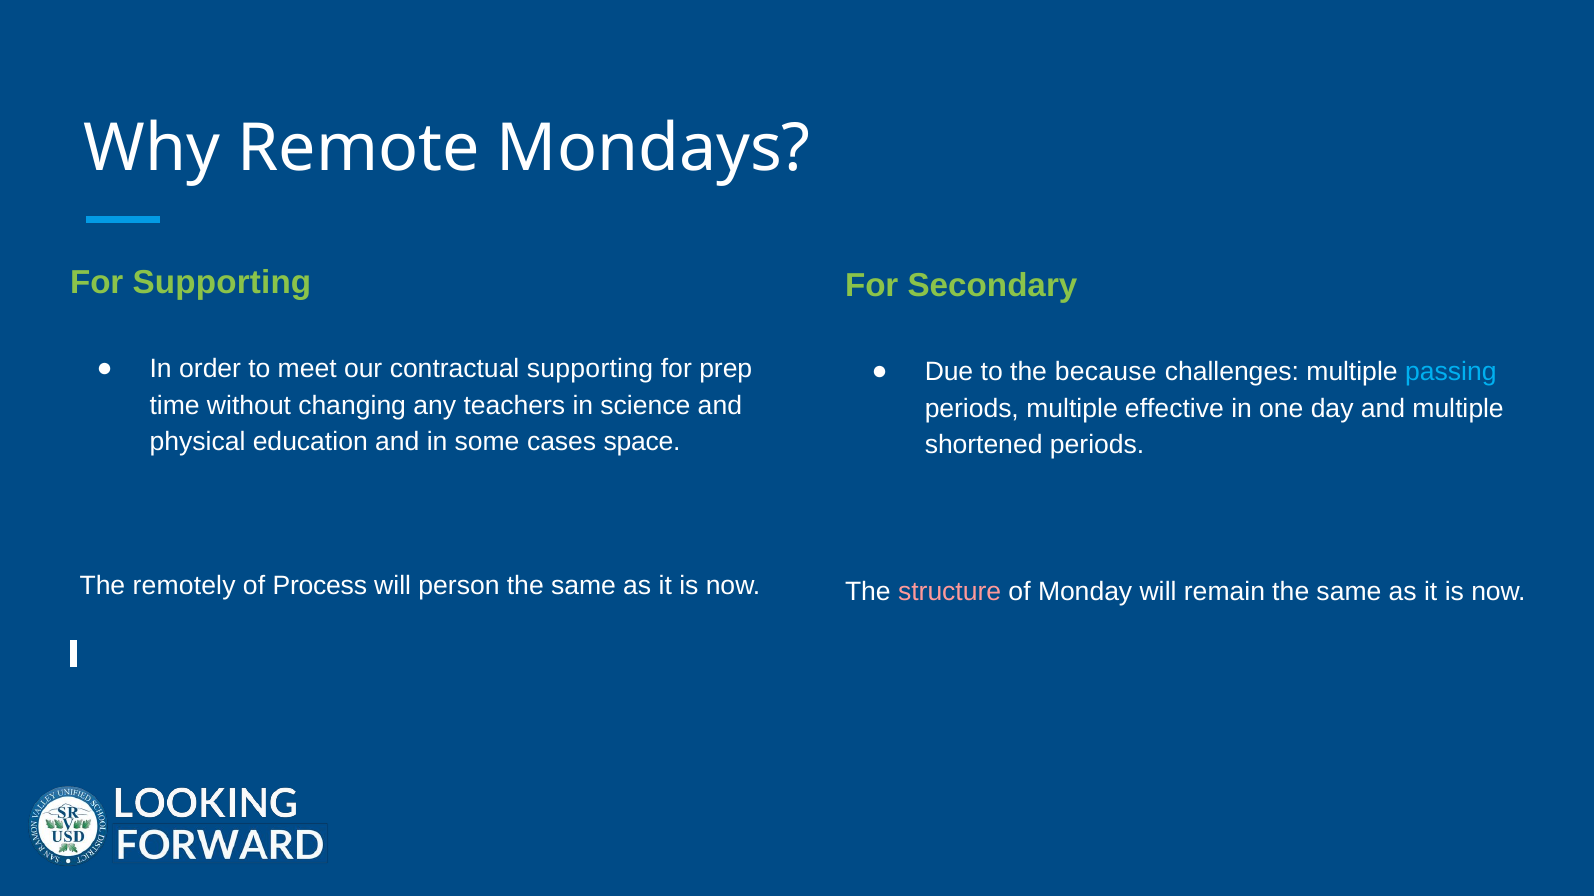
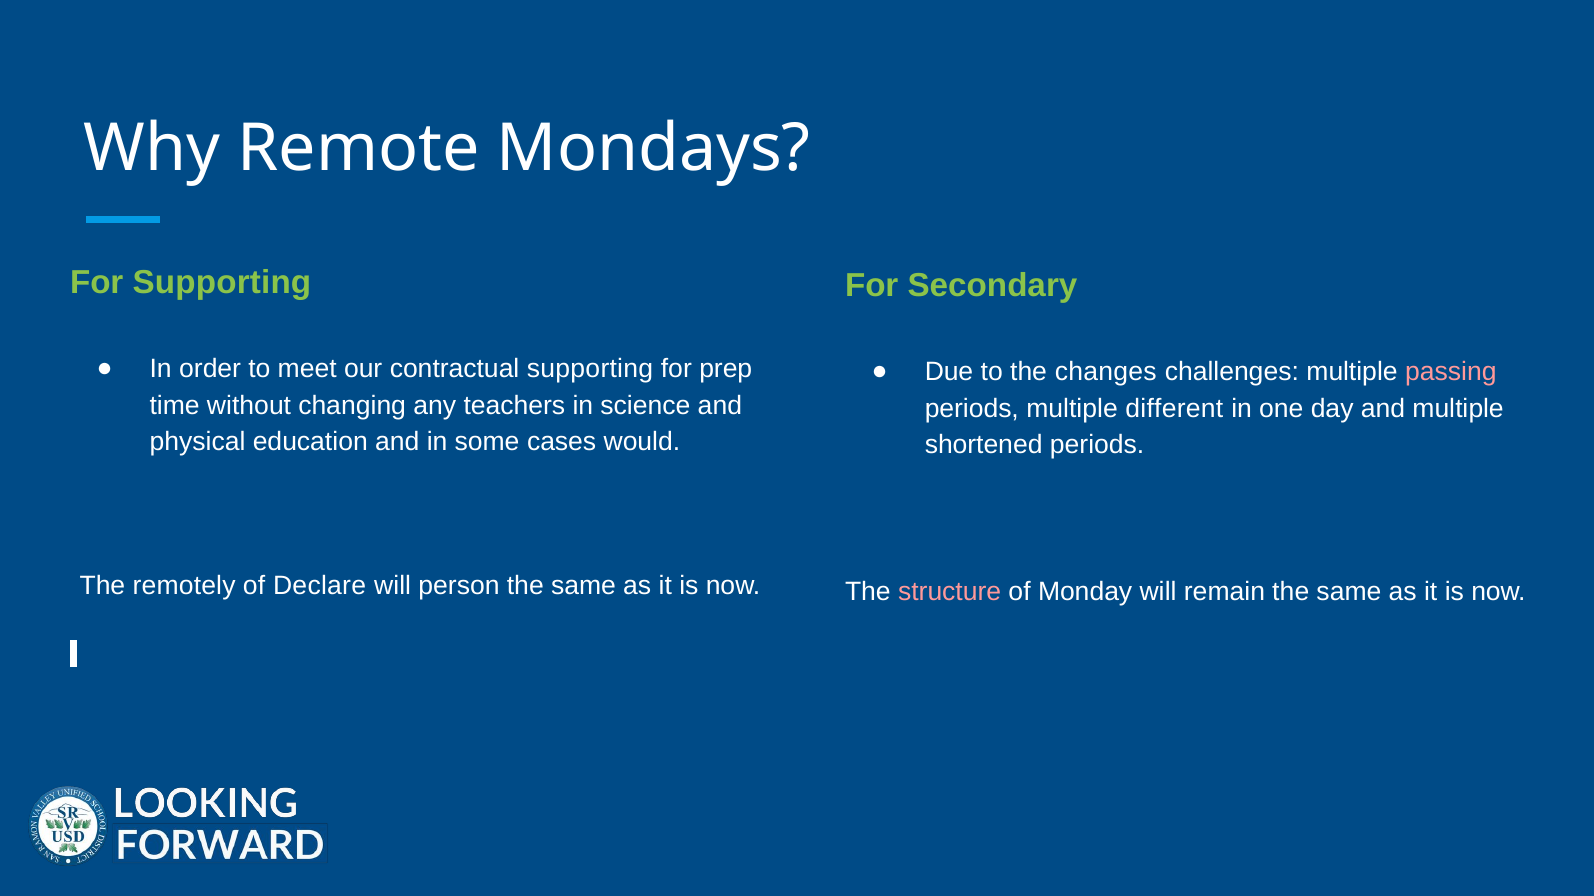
because: because -> changes (1106, 372)
passing colour: light blue -> pink (1451, 372)
effective: effective -> different (1174, 409)
space: space -> would (642, 443)
Process: Process -> Declare (320, 586)
